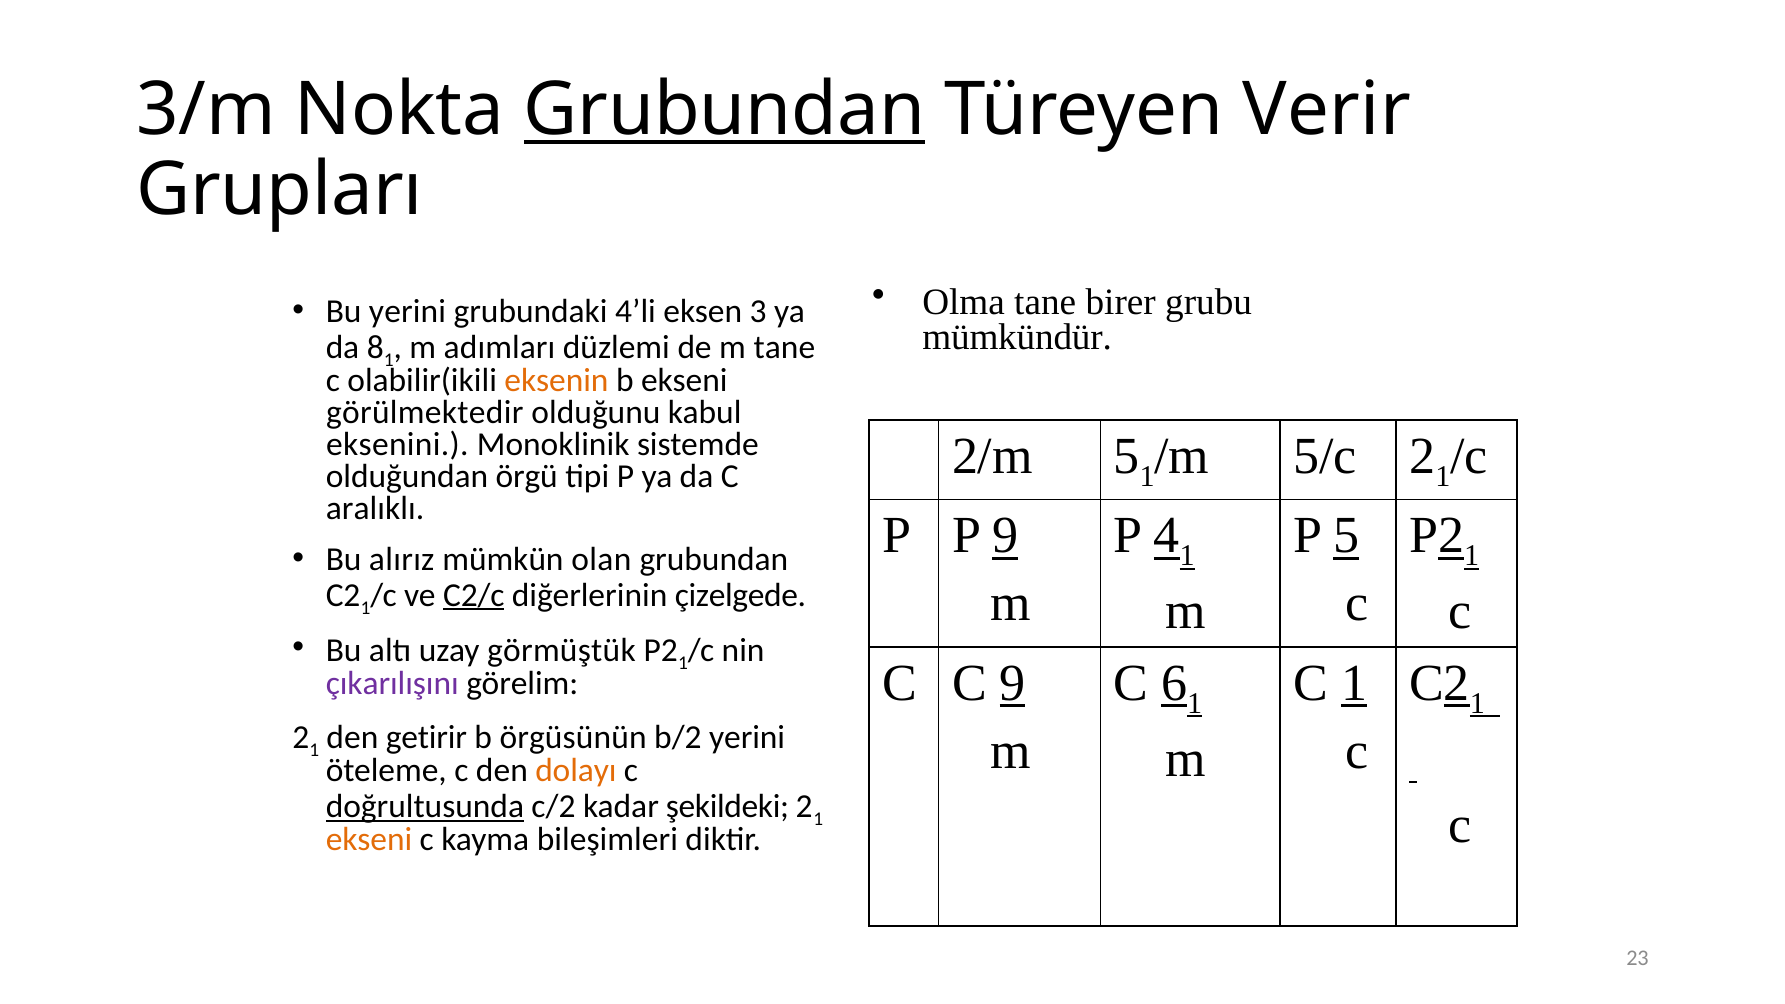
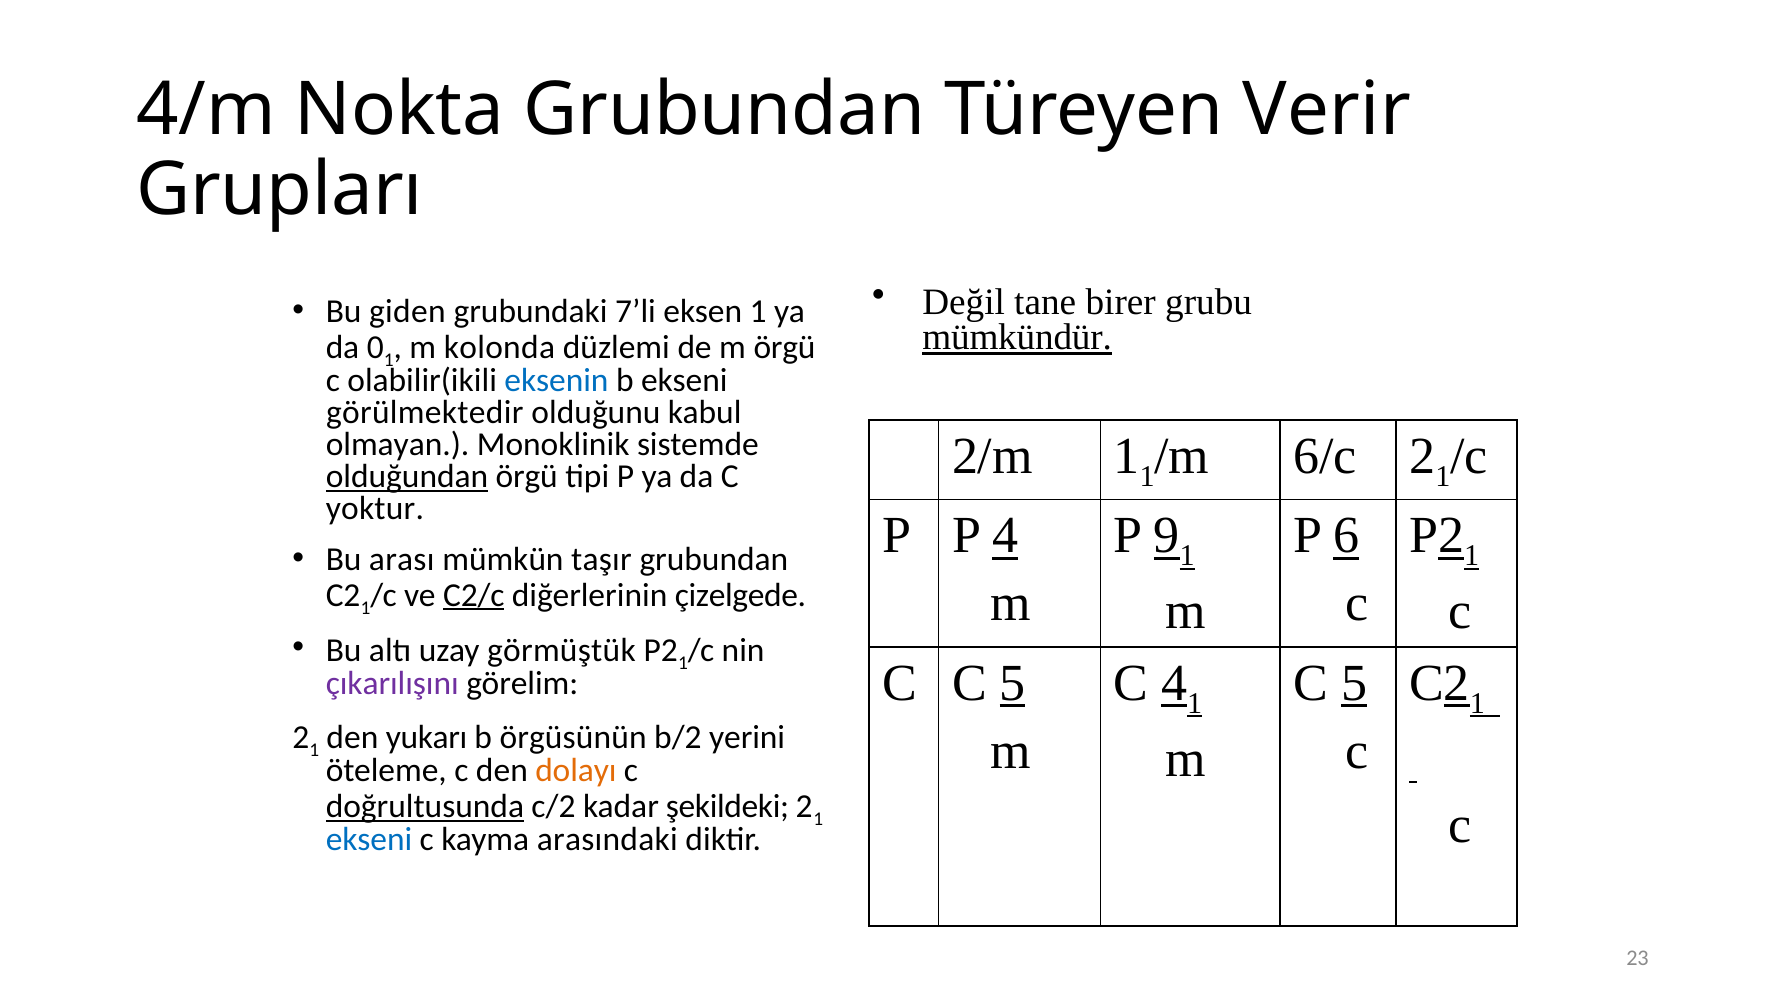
3/m: 3/m -> 4/m (206, 110)
Grubundan underline: present -> none (724, 110)
Olma: Olma -> Değil (964, 302)
Bu yerini: yerini -> giden (407, 311)
4’li: 4’li -> 7’li (636, 311)
eksen 3: 3 -> 1 (758, 311)
mümkündür underline: none -> present (1017, 337)
8: 8 -> 0 (375, 347)
adımları: adımları -> kolonda (499, 347)
m tane: tane -> örgü (785, 347)
eksenin colour: orange -> blue (556, 380)
eksenini: eksenini -> olmayan (398, 444)
2/m 5: 5 -> 1 (1127, 456)
5/c: 5/c -> 6/c (1325, 456)
olduğundan underline: none -> present (407, 477)
aralıklı: aralıklı -> yoktur (375, 509)
P 9: 9 -> 4 (1005, 535)
4: 4 -> 9 (1167, 535)
P 5: 5 -> 6 (1346, 535)
alırız: alırız -> arası (402, 559)
olan: olan -> taşır (601, 559)
C C 9: 9 -> 5 (1013, 683)
C 6: 6 -> 4 (1174, 683)
1: 1 -> 5 (1354, 683)
getirir: getirir -> yukarı (427, 737)
ekseni colour: orange -> blue (369, 839)
bileşimleri: bileşimleri -> arasındaki (607, 839)
